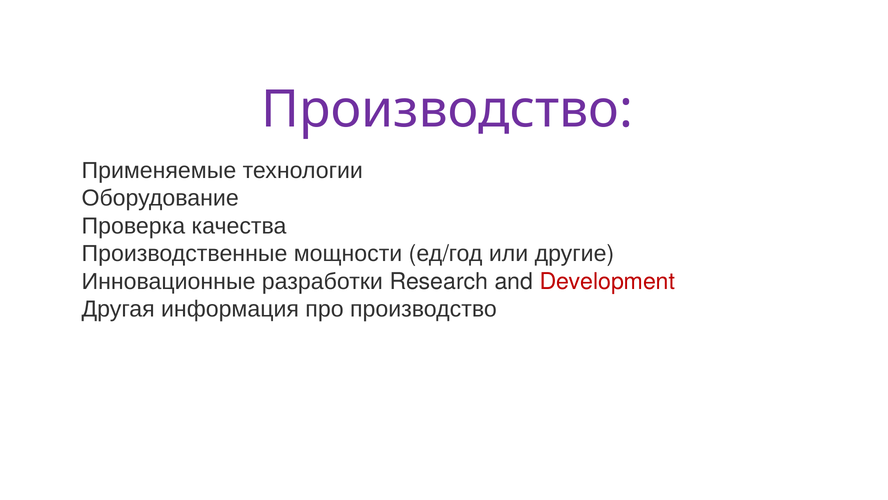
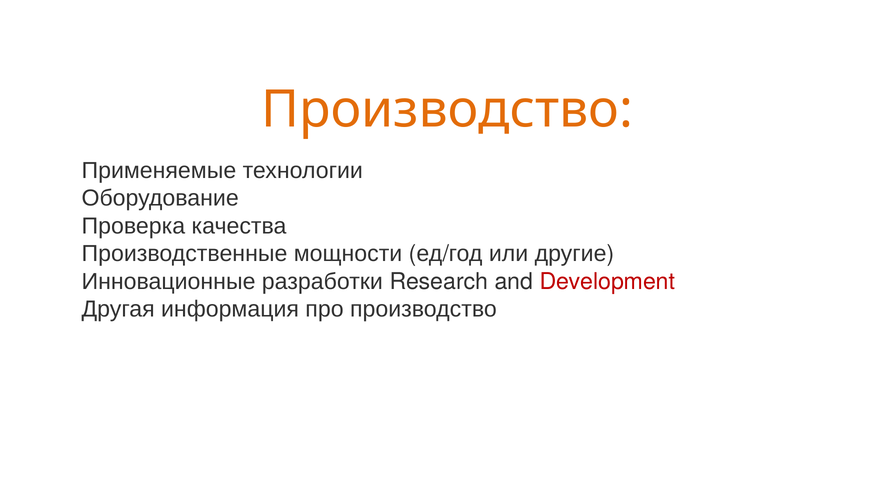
Производство colour: purple -> orange (447, 110)
